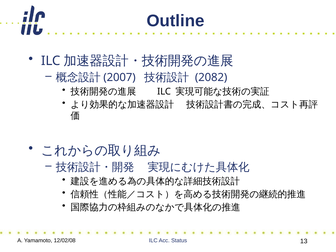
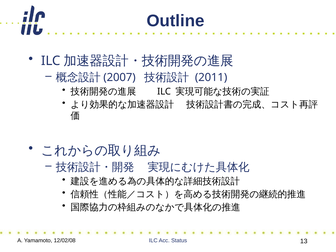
2082: 2082 -> 2011 (211, 78)
